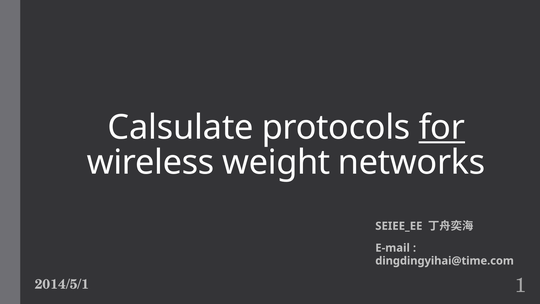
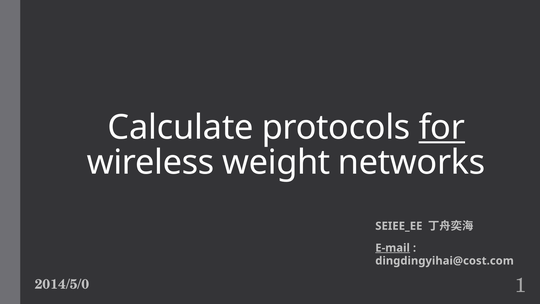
Calsulate: Calsulate -> Calculate (181, 127)
E-mail underline: none -> present (393, 248)
dingdingyihai@time.com: dingdingyihai@time.com -> dingdingyihai@cost.com (445, 261)
2014/5/1: 2014/5/1 -> 2014/5/0 (62, 284)
